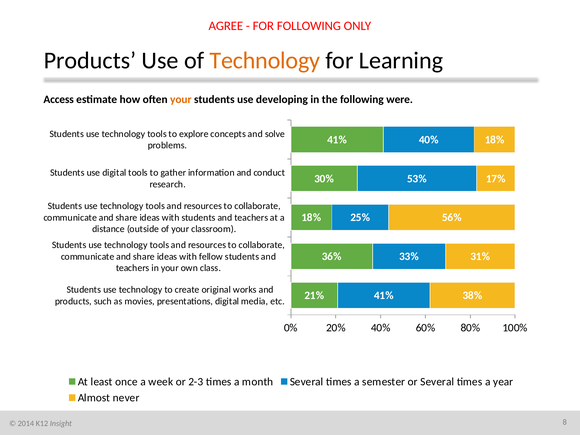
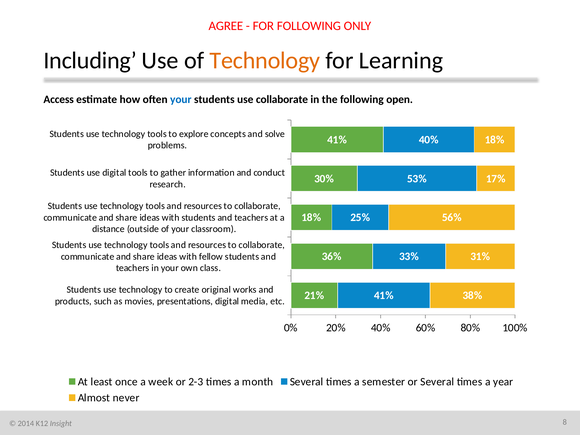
Products: Products -> Including (90, 61)
your colour: orange -> blue (181, 99)
use developing: developing -> collaborate (282, 99)
were: were -> open (400, 99)
